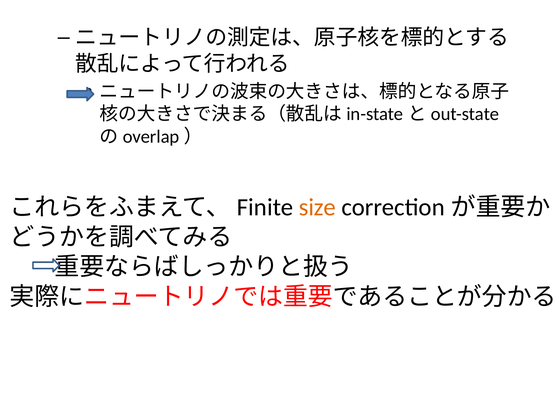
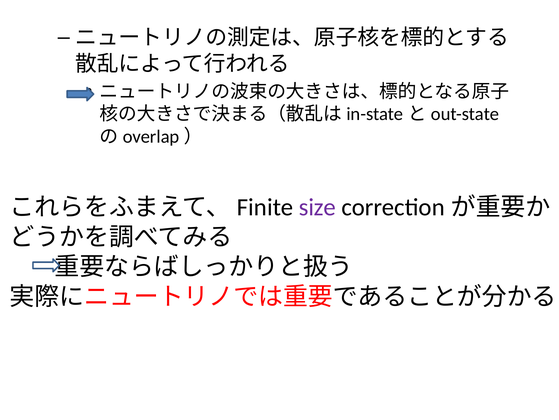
size colour: orange -> purple (317, 207)
